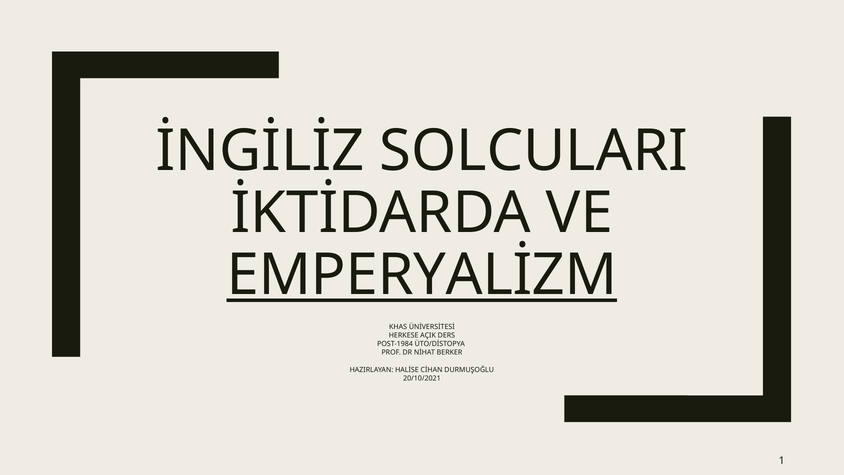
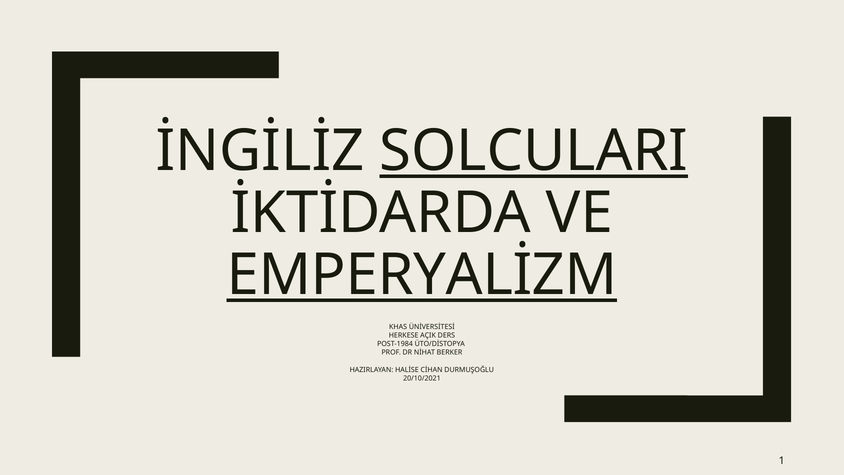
SOLCULARI underline: none -> present (534, 151)
